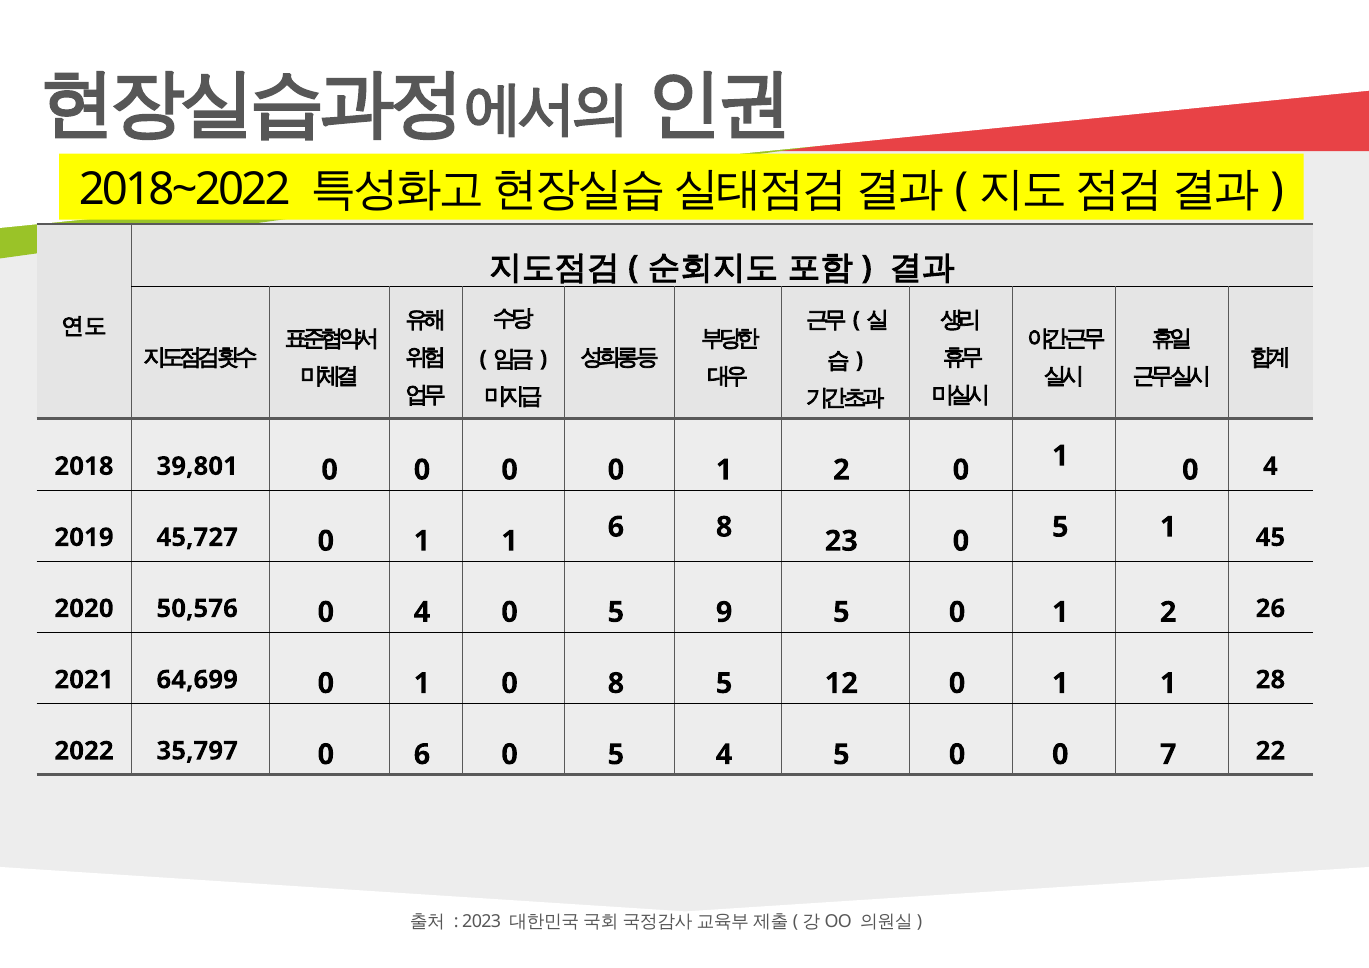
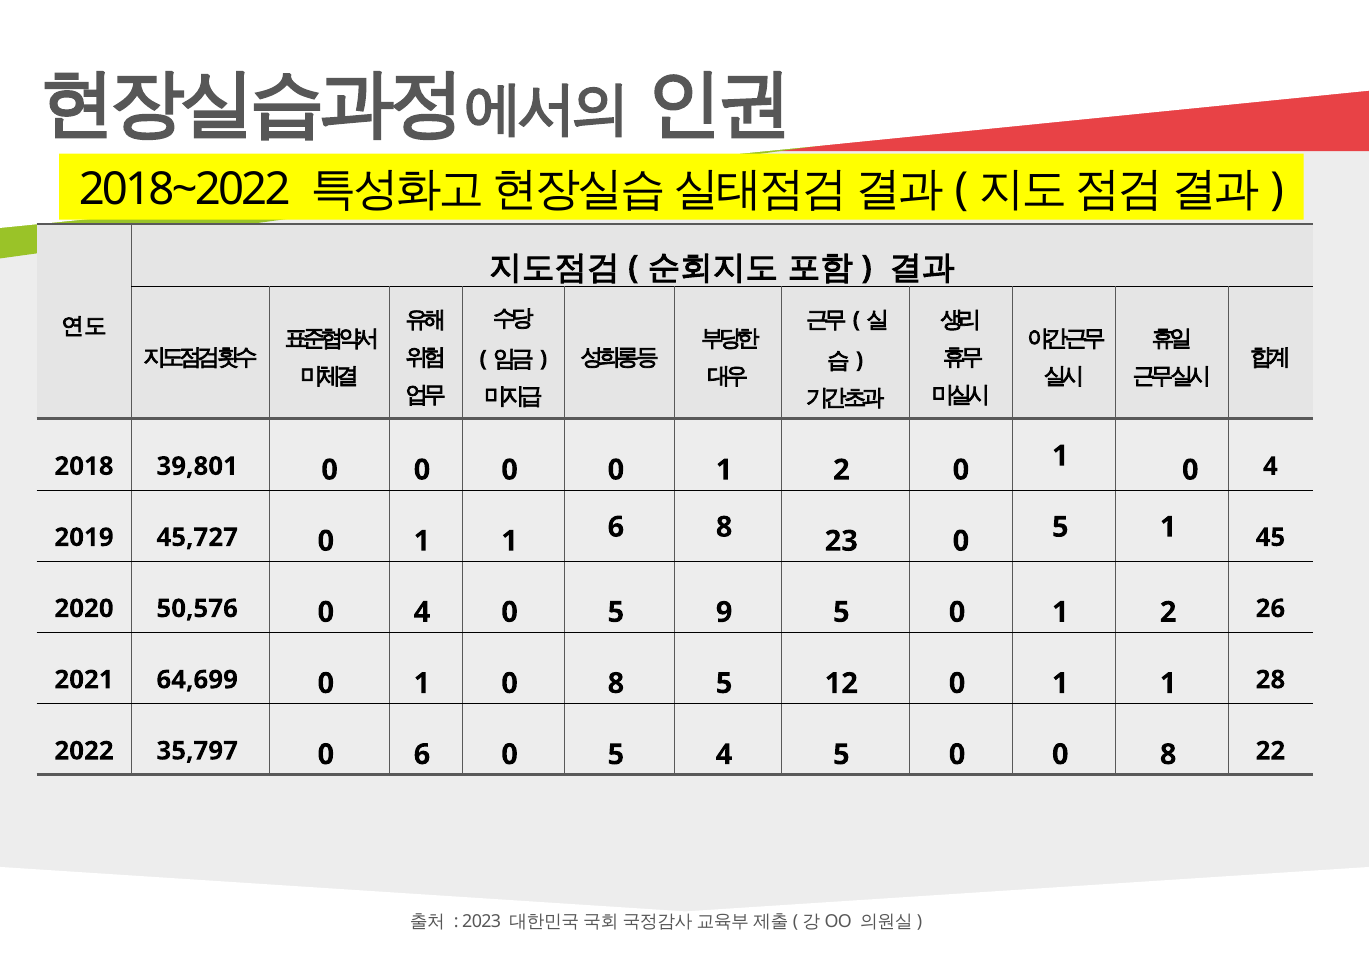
0 0 7: 7 -> 8 (1168, 755)
